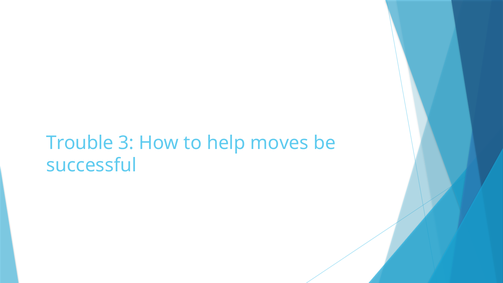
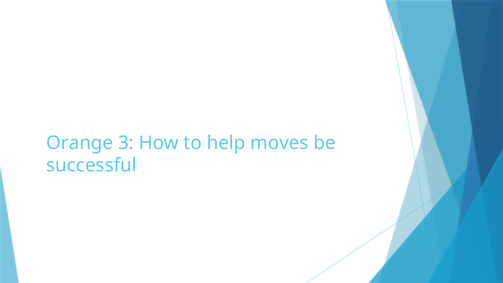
Trouble: Trouble -> Orange (80, 143)
